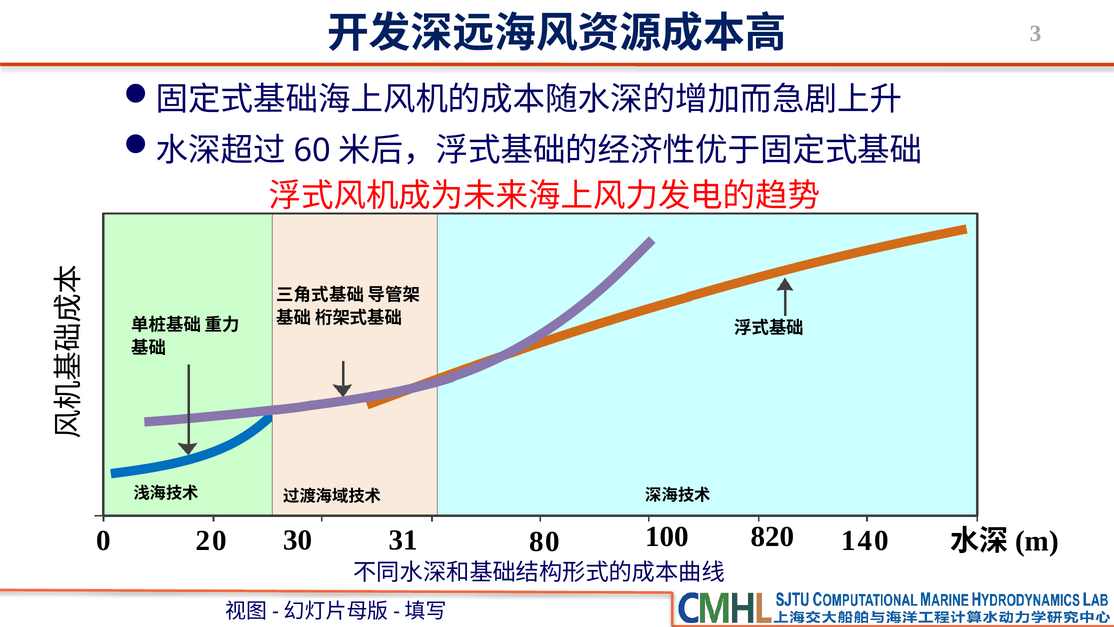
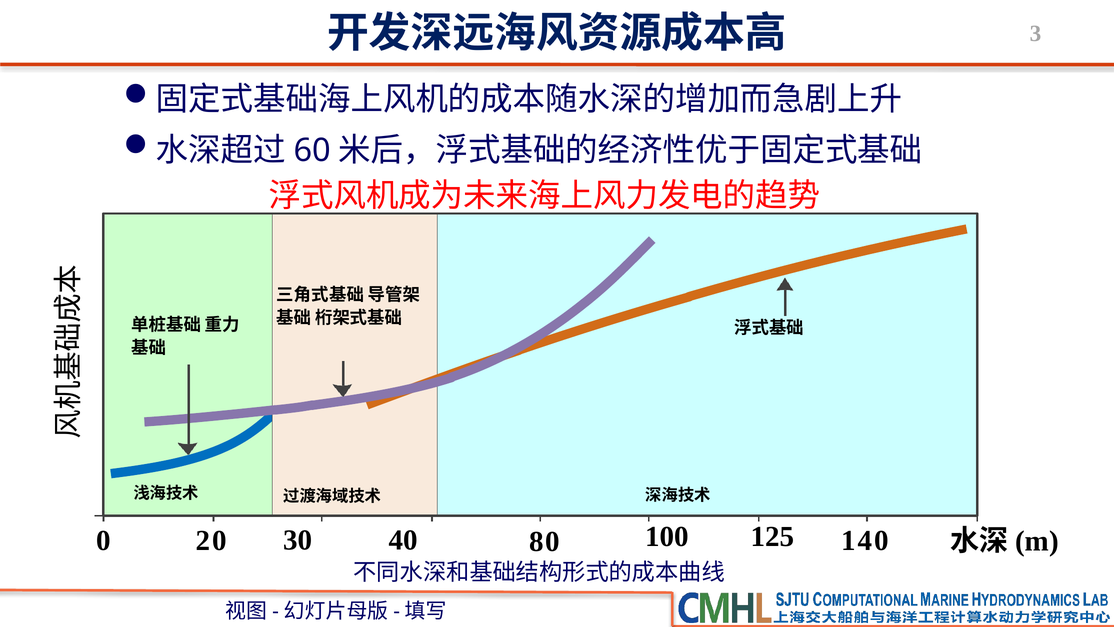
820: 820 -> 125 (772, 536)
31: 31 -> 40 (403, 540)
